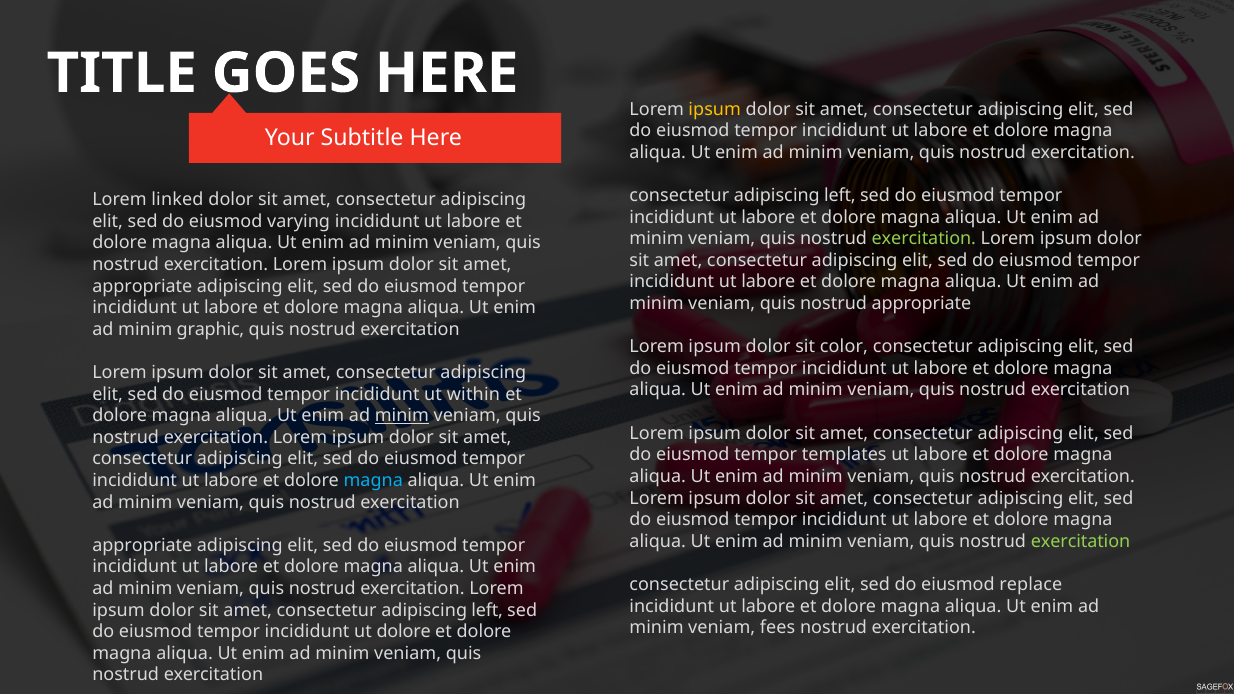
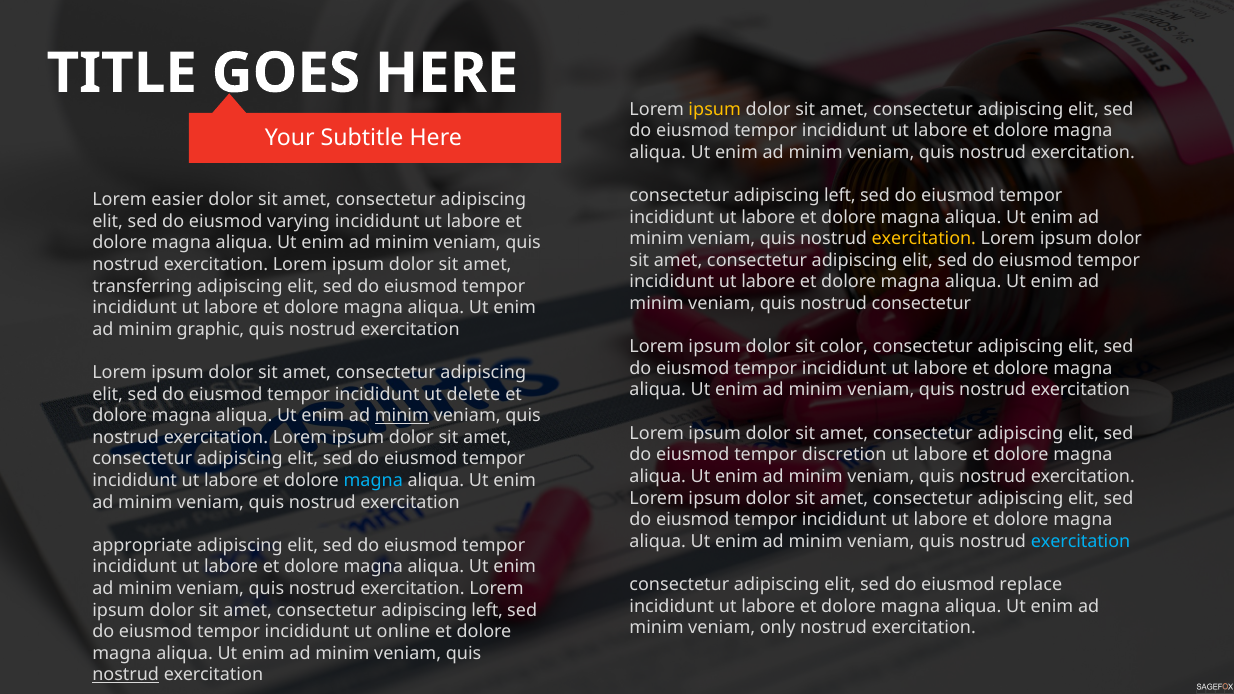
linked: linked -> easier (177, 200)
exercitation colour: light green -> yellow (924, 239)
appropriate: appropriate -> transferring (142, 286)
nostrud appropriate: appropriate -> consectetur (921, 304)
within: within -> delete (473, 394)
templates: templates -> discretion (844, 455)
exercitation colour: light green -> light blue (1081, 541)
fees: fees -> only (778, 628)
ut dolore: dolore -> online (403, 632)
nostrud underline: none -> present (126, 675)
